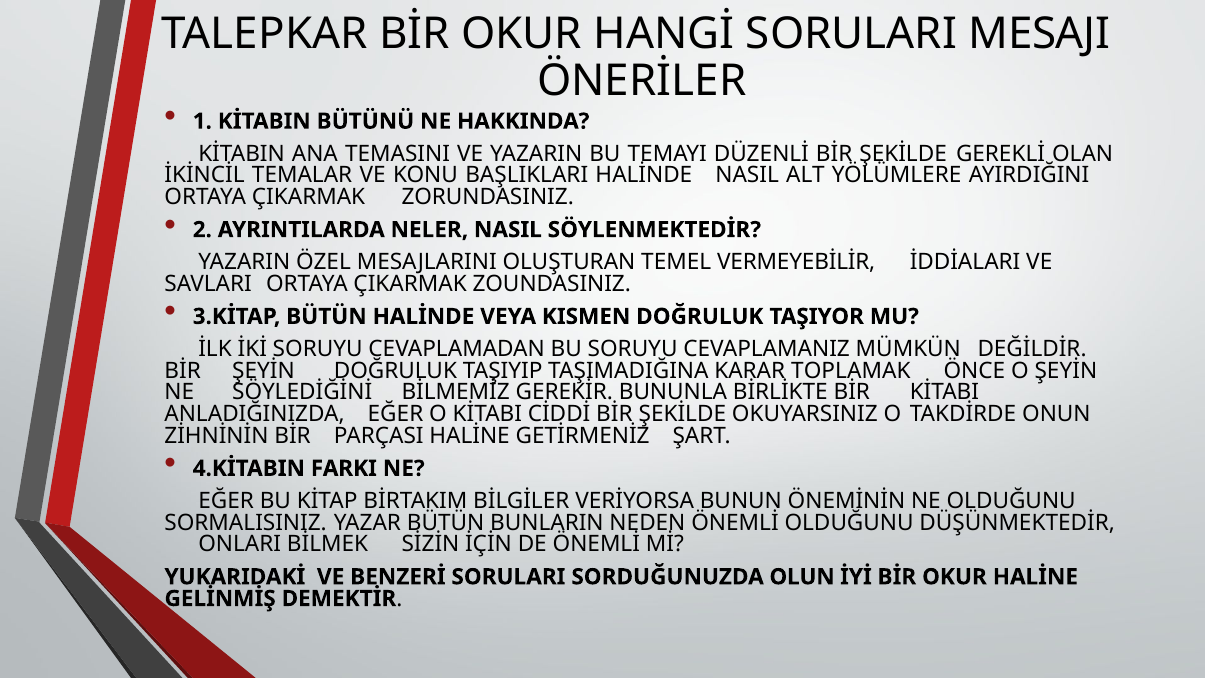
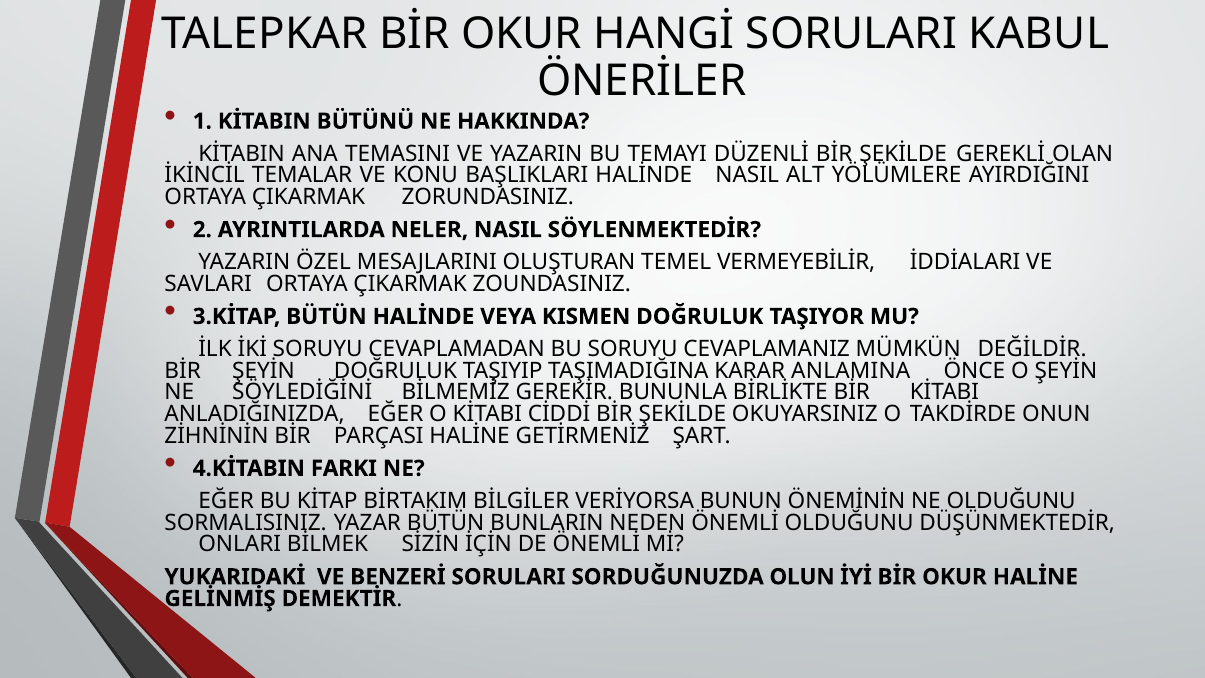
MESAJI: MESAJI -> KABUL (1039, 34)
TOPLAMAK: TOPLAMAK -> ANLAMINA (851, 371)
